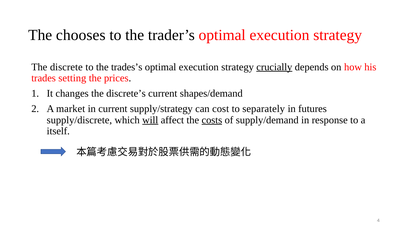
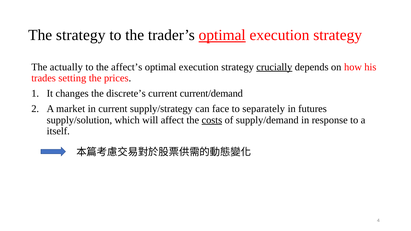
The chooses: chooses -> strategy (81, 35)
optimal underline: none -> present (222, 35)
discrete: discrete -> actually (66, 67)
trades’s: trades’s -> affect’s (127, 67)
shapes/demand: shapes/demand -> current/demand (211, 94)
cost: cost -> face (221, 109)
supply/discrete: supply/discrete -> supply/solution (79, 120)
will underline: present -> none (150, 120)
